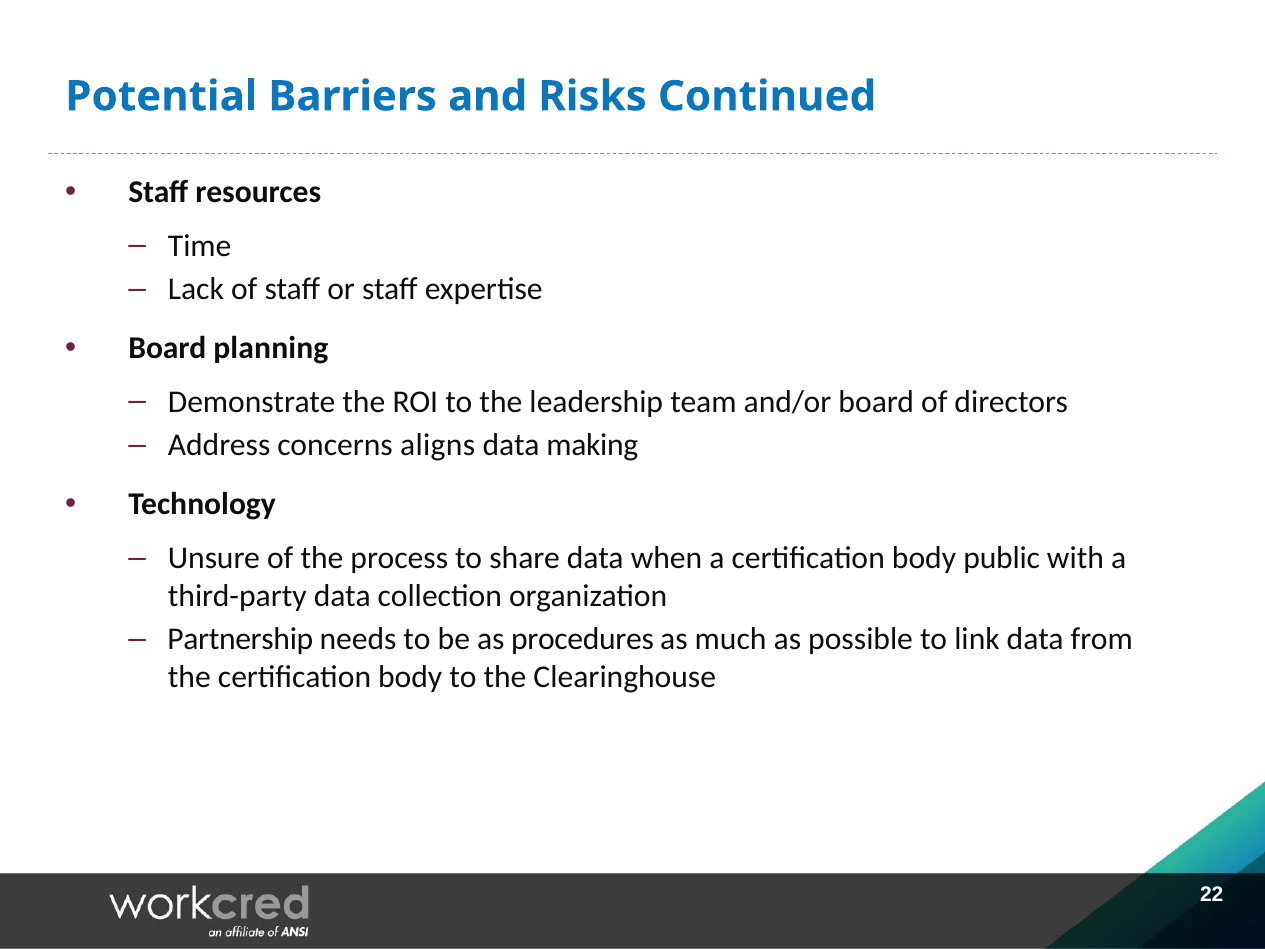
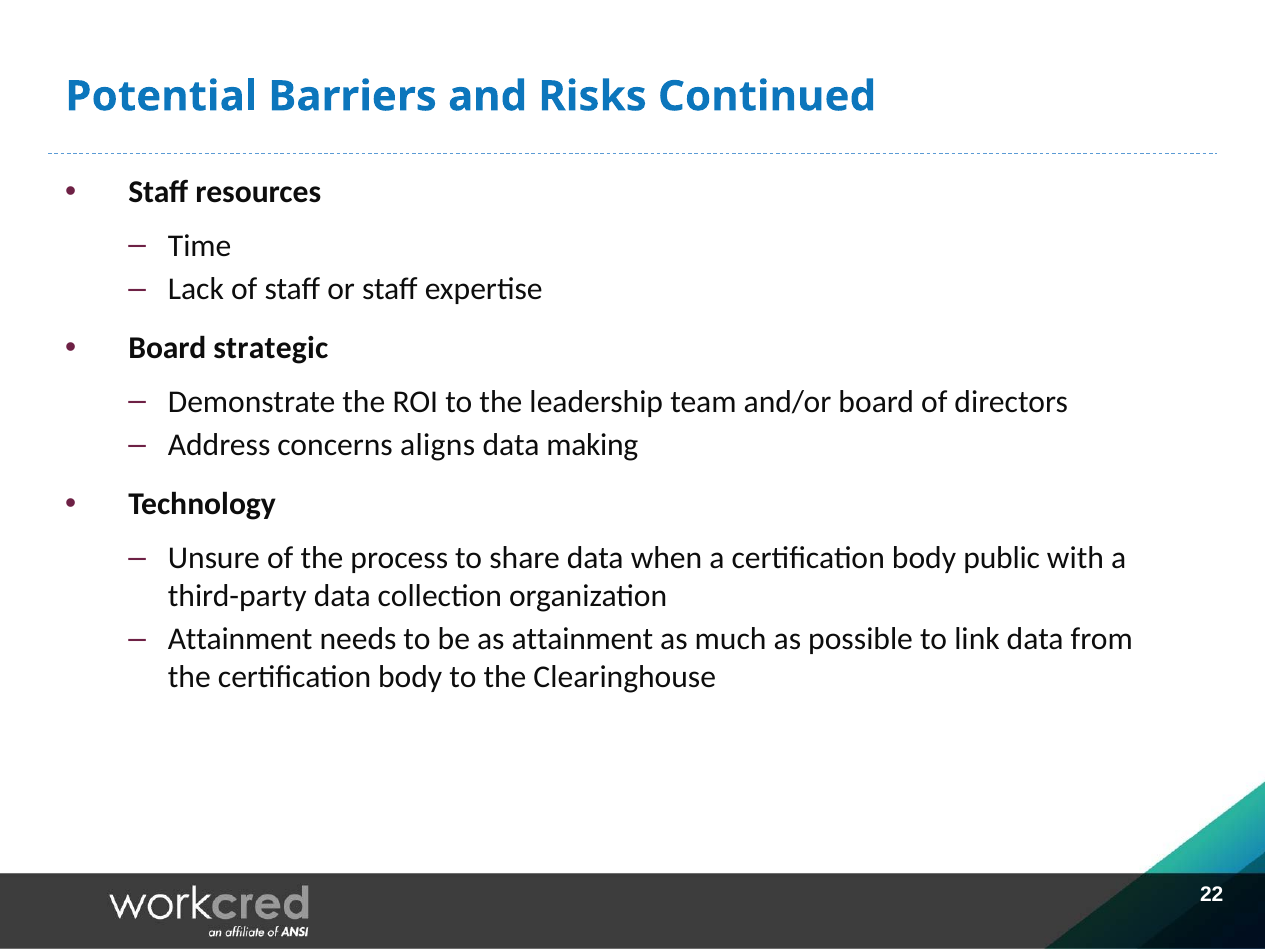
planning: planning -> strategic (271, 348)
Partnership: Partnership -> Attainment (240, 639)
as procedures: procedures -> attainment (582, 639)
